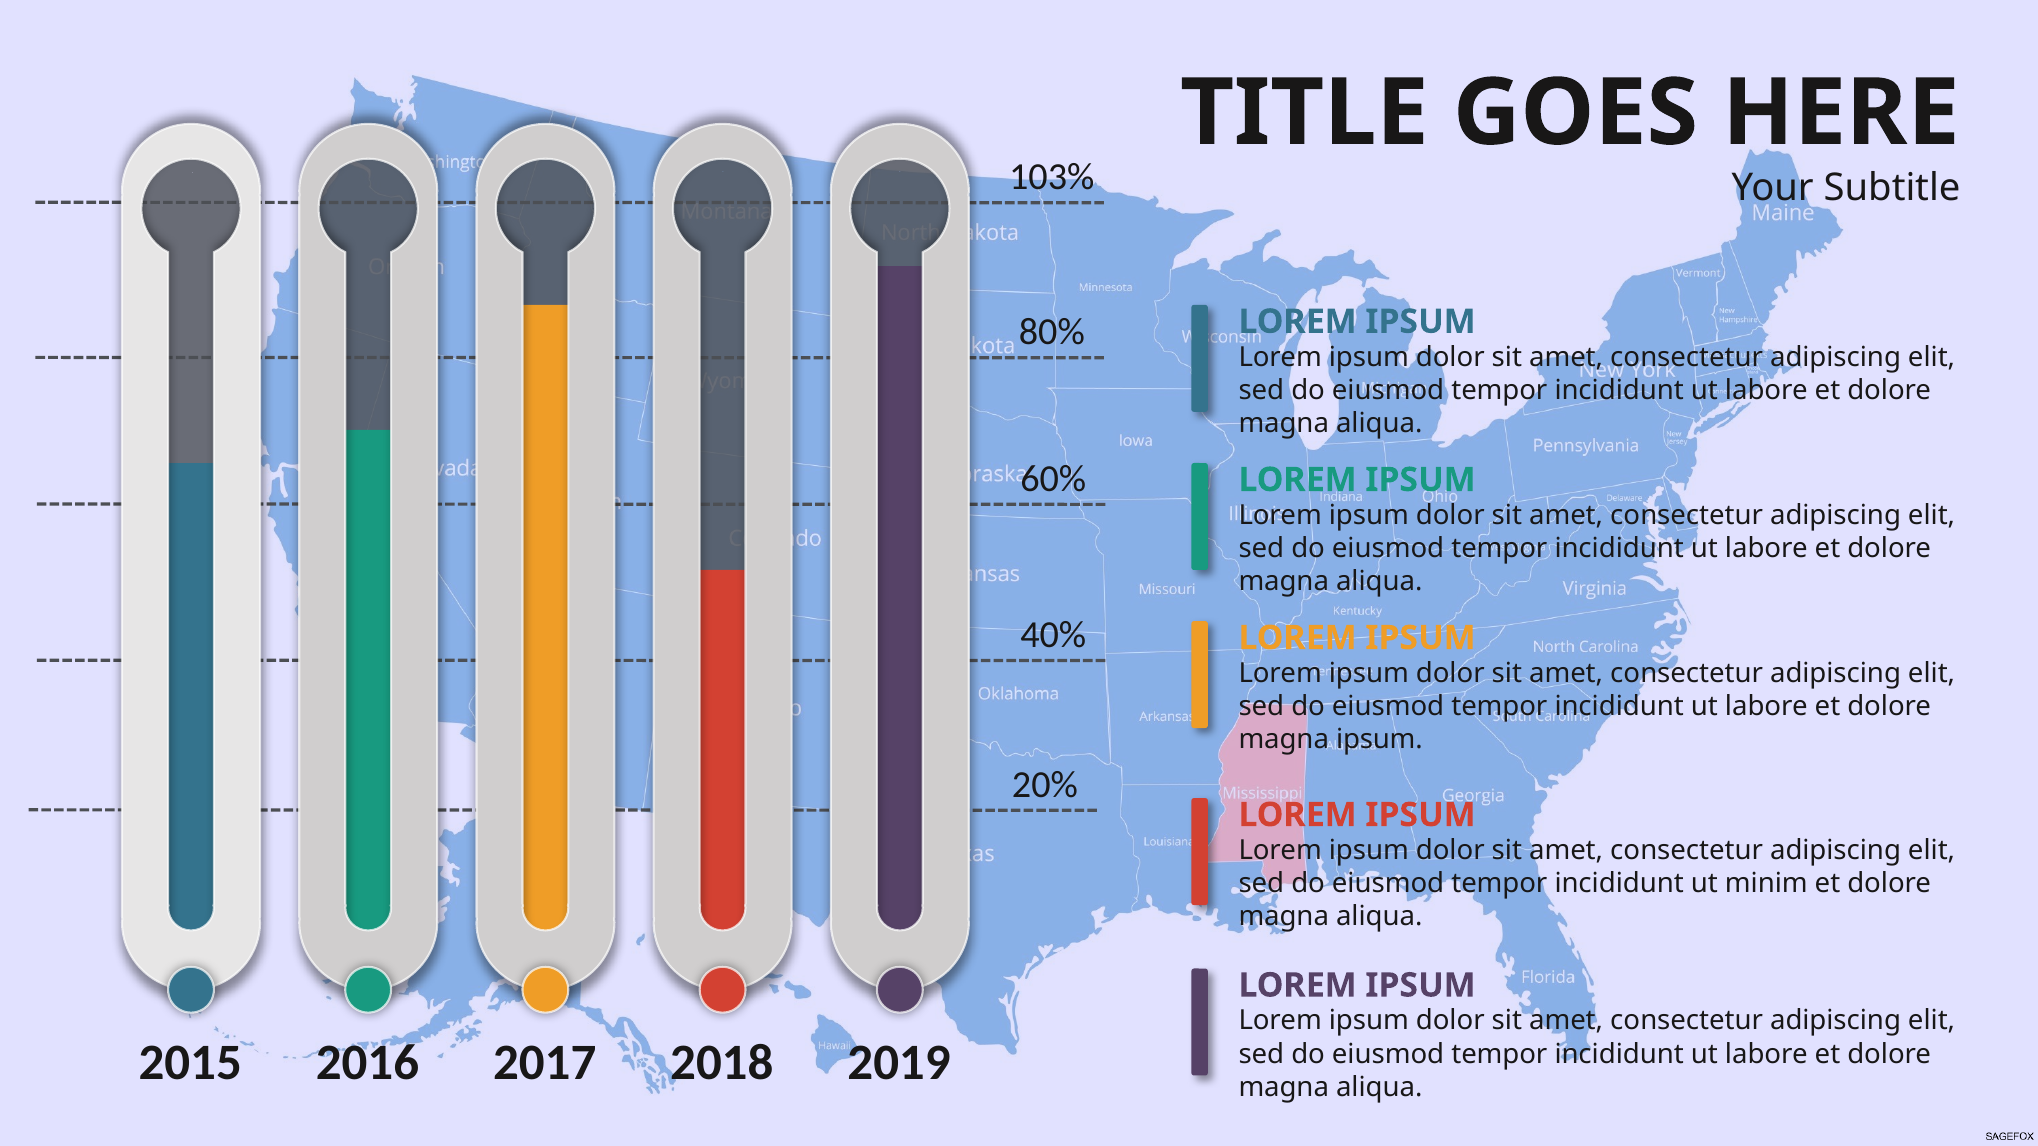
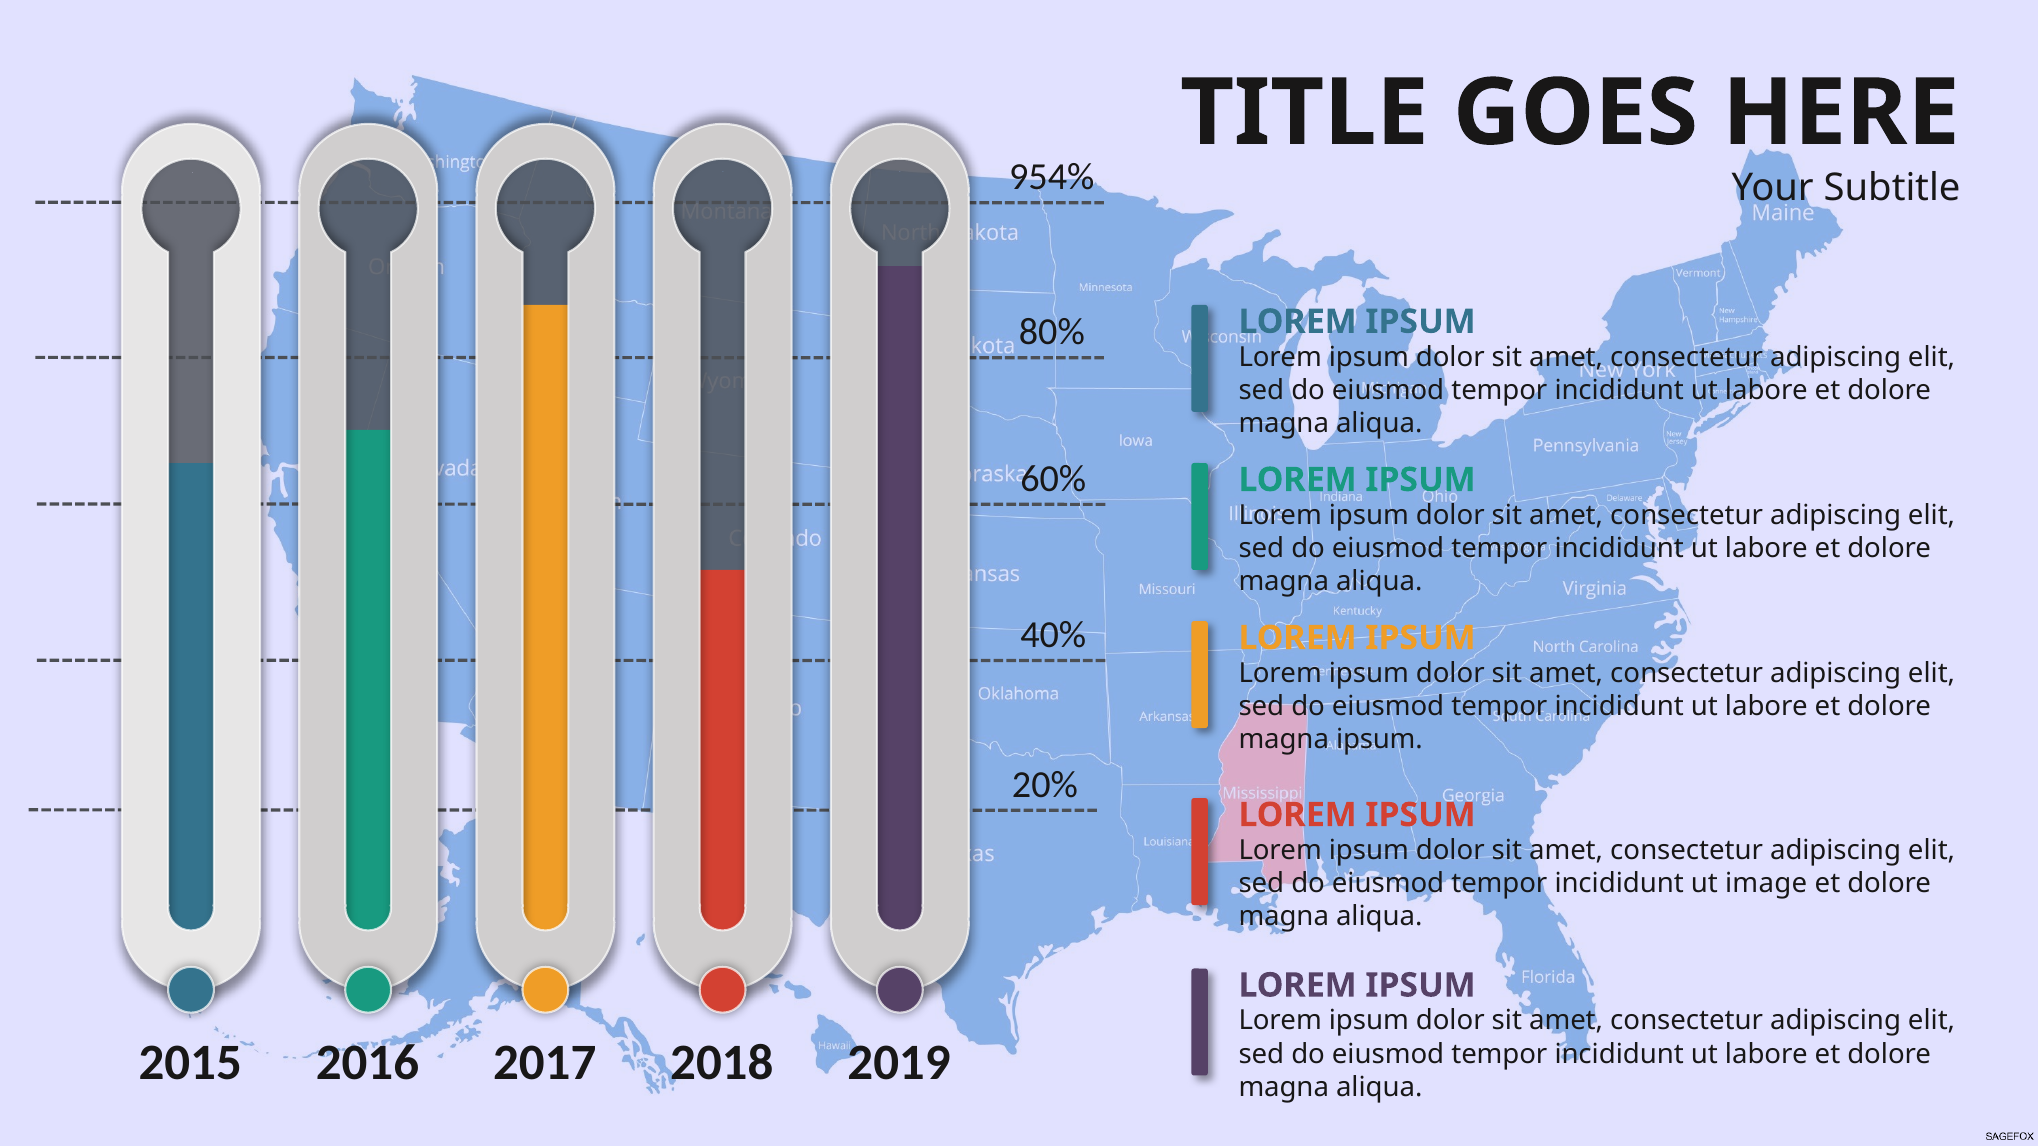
103%: 103% -> 954% (1052, 177)
minim: minim -> image (1766, 884)
